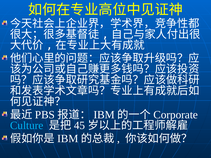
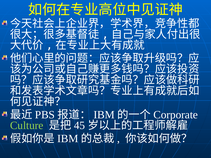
Culture colour: light blue -> light green (27, 126)
